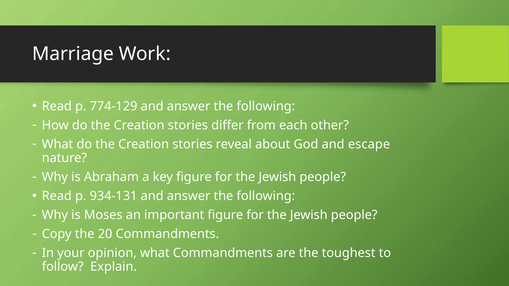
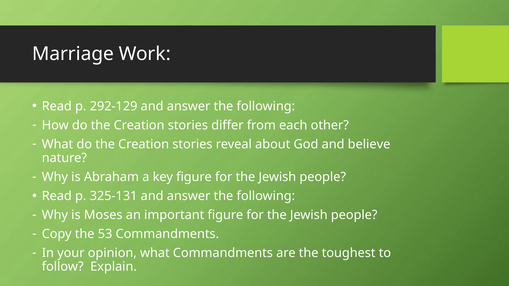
774-129: 774-129 -> 292-129 (114, 106)
escape: escape -> believe (369, 144)
934-131: 934-131 -> 325-131 (114, 196)
20: 20 -> 53 (105, 234)
